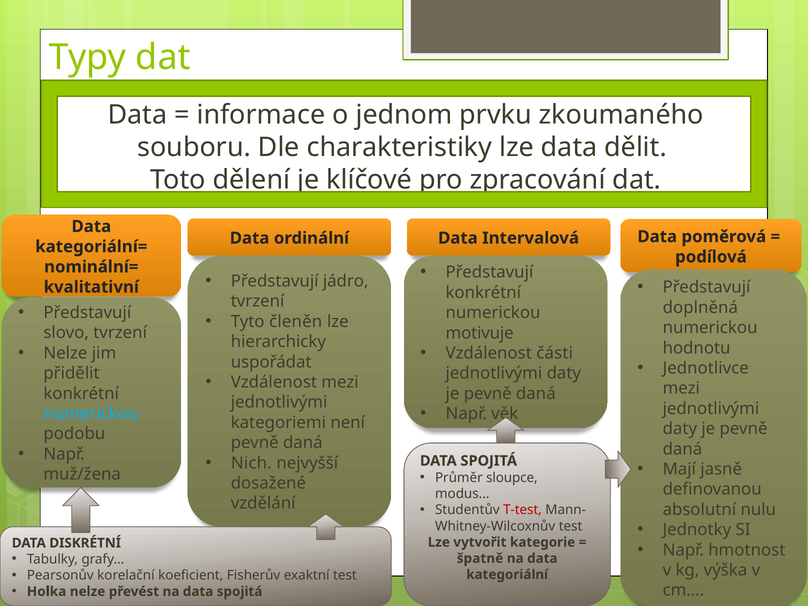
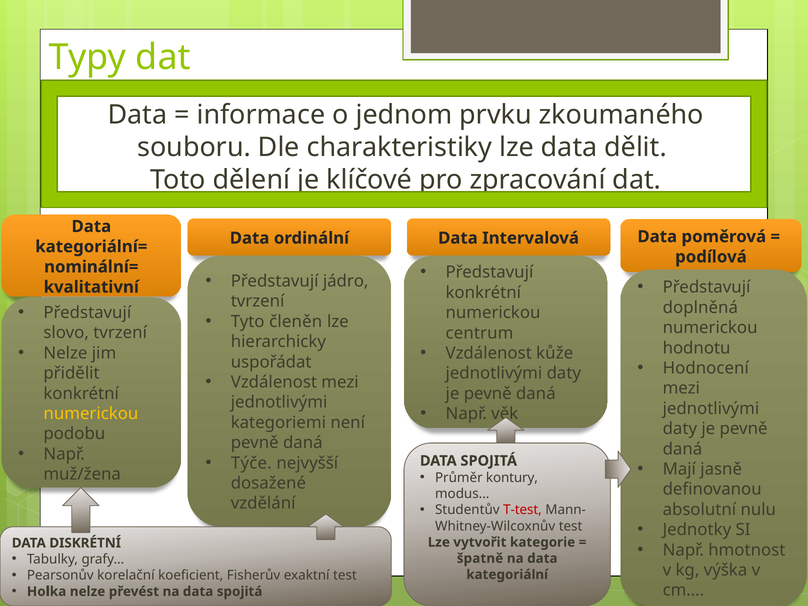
motivuje: motivuje -> centrum (479, 333)
části: části -> kůže (555, 353)
Jednotlivce: Jednotlivce -> Hodnocení (706, 368)
numerickou colour: light blue -> yellow (91, 414)
Nich: Nich -> Týče (251, 463)
sloupce: sloupce -> kontury (512, 478)
